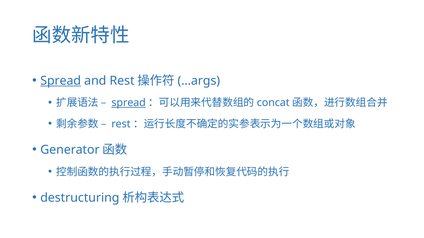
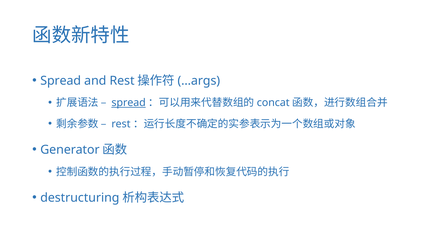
Spread underline: present -> none (61, 81)
